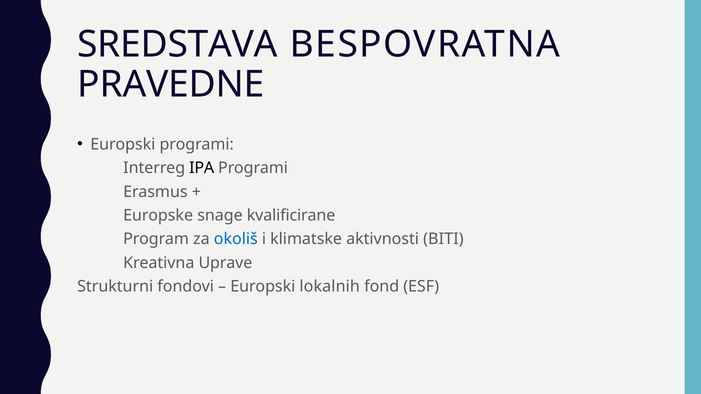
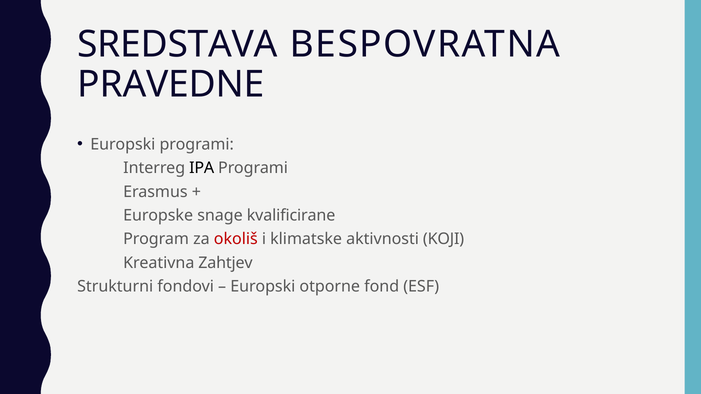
okoliš colour: blue -> red (236, 239)
BITI: BITI -> KOJI (444, 239)
Uprave: Uprave -> Zahtjev (225, 263)
lokalnih: lokalnih -> otporne (330, 287)
